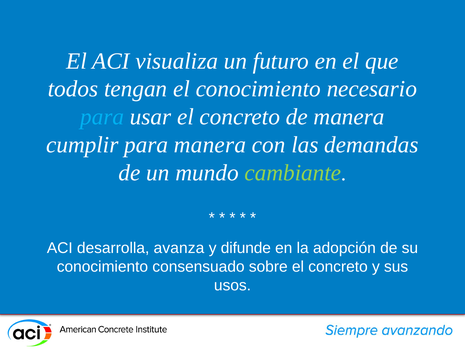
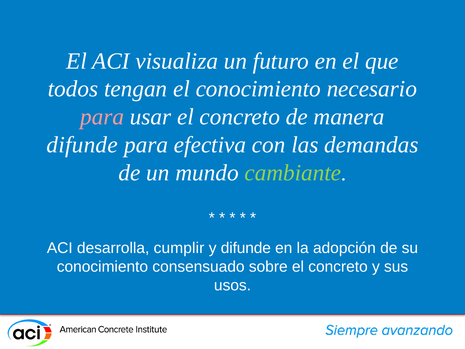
para colour: light blue -> pink (102, 117)
cumplir: cumplir -> difunde (82, 145)
para manera: manera -> efectiva (210, 145)
avanza: avanza -> cumplir (179, 248)
